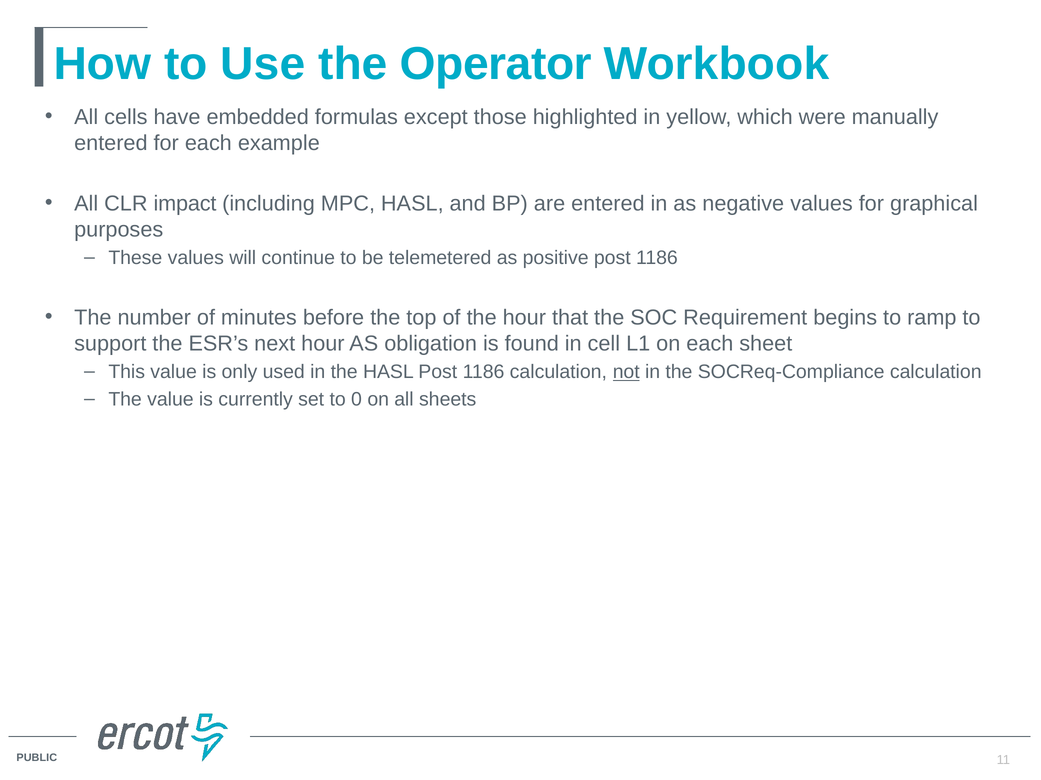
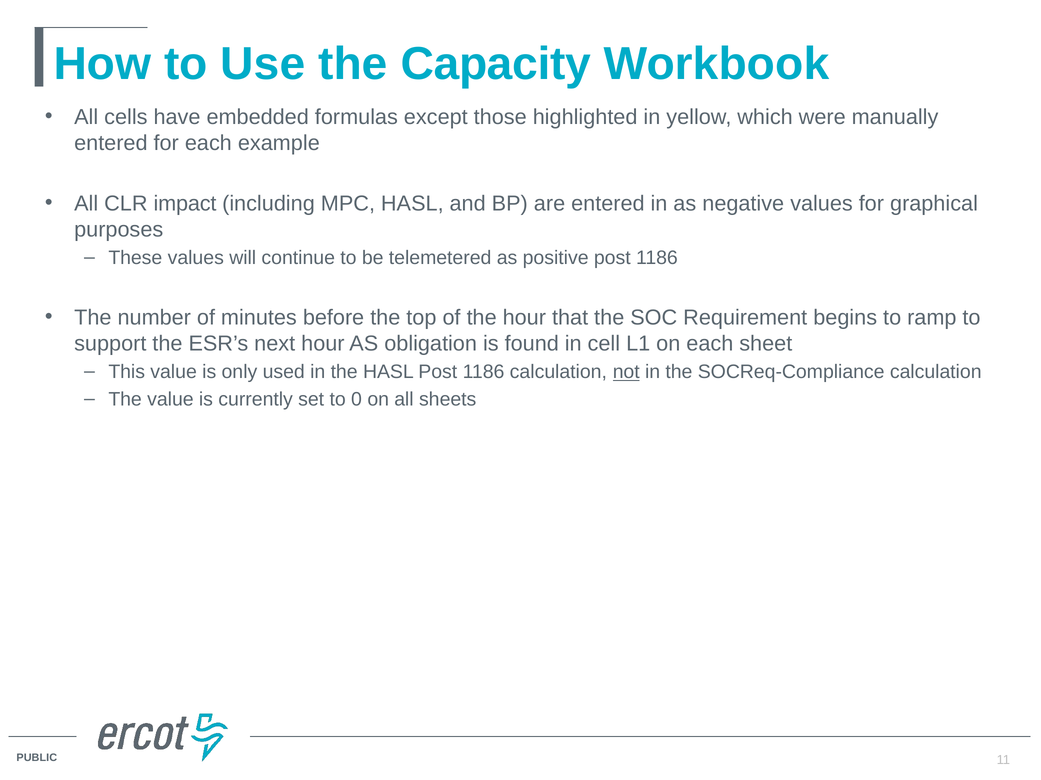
Operator: Operator -> Capacity (496, 64)
